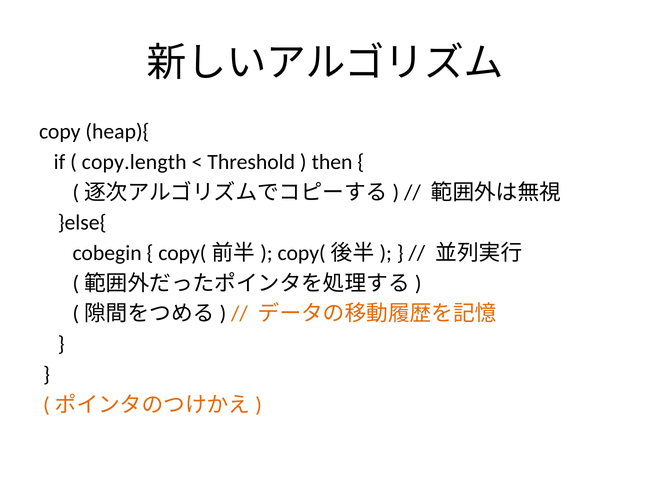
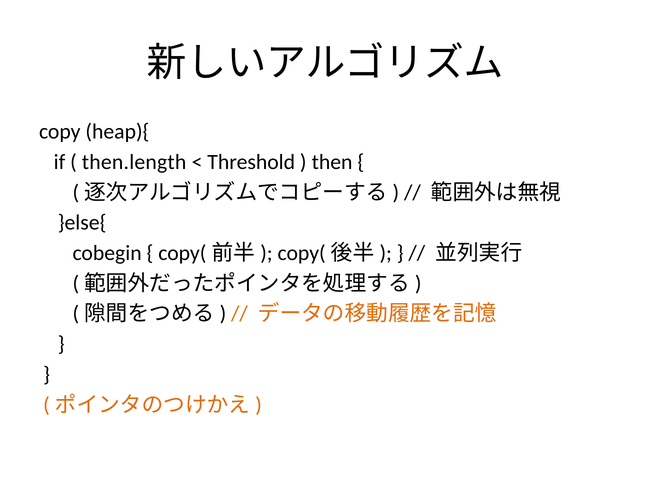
copy.length: copy.length -> then.length (134, 162)
